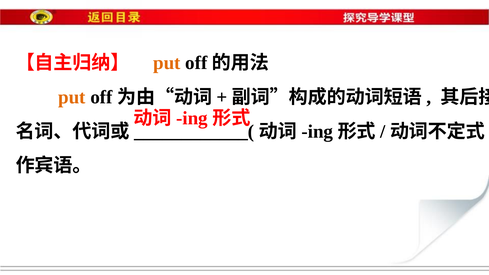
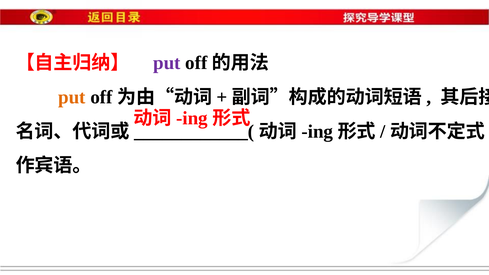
put colour: orange -> purple (167, 63)
